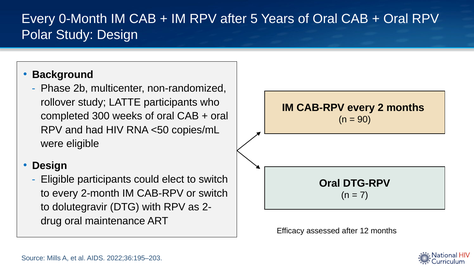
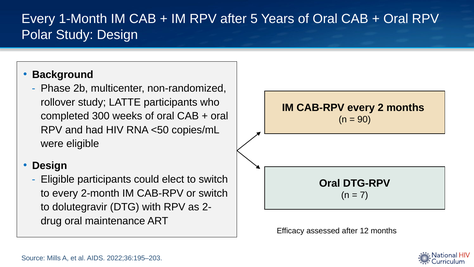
0-Month: 0-Month -> 1-Month (83, 19)
